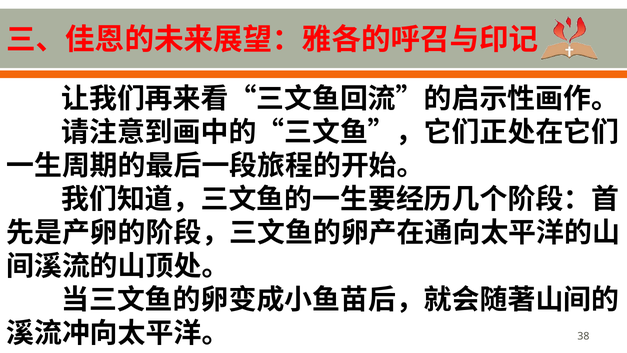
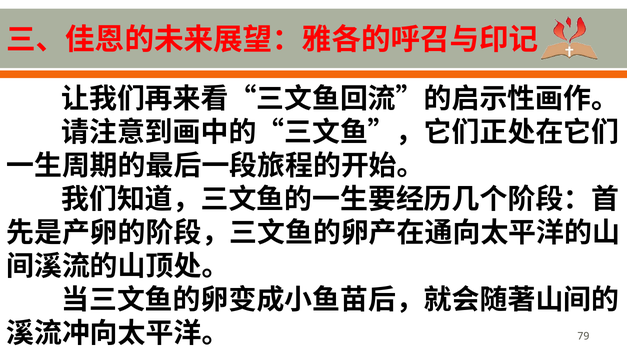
38: 38 -> 79 (583, 336)
